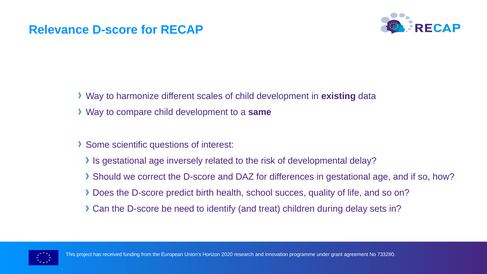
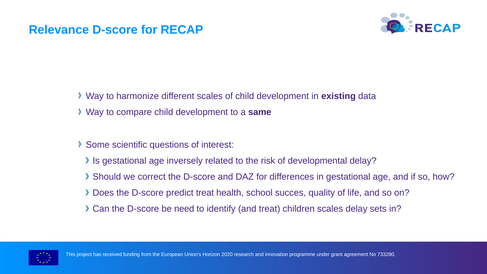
predict birth: birth -> treat (205, 193)
children during: during -> scales (330, 209)
